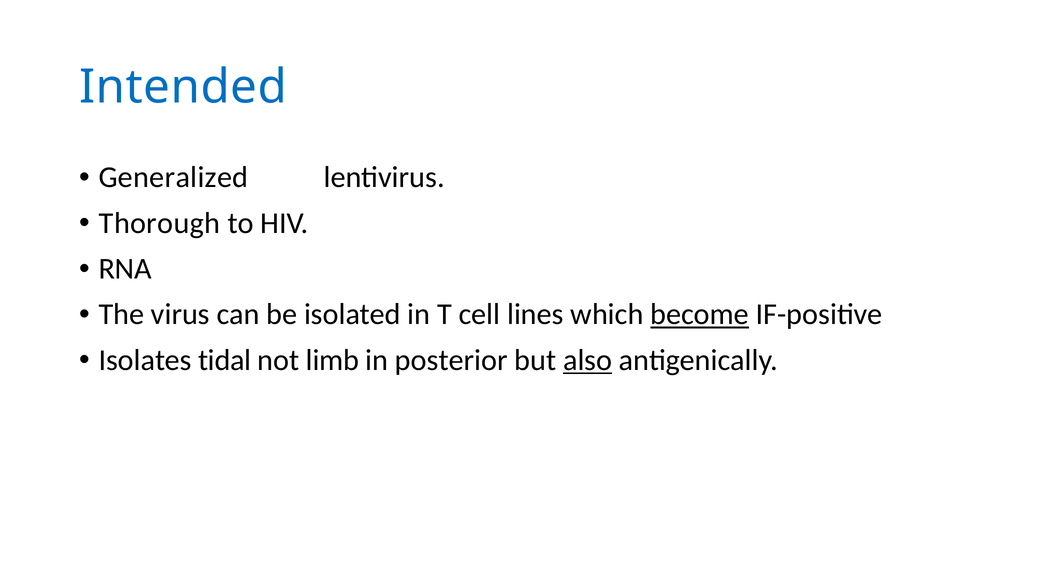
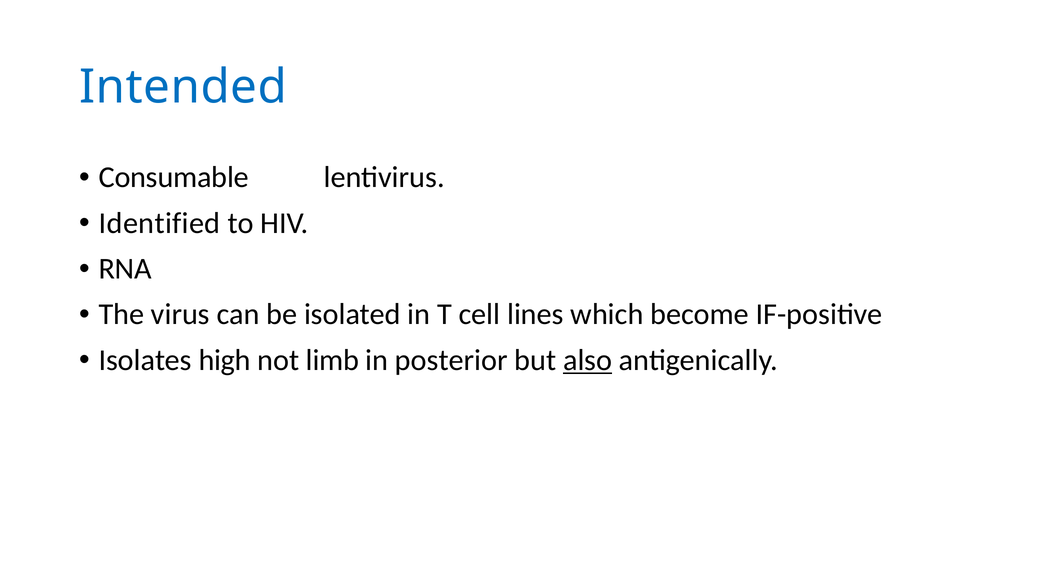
Generalized: Generalized -> Consumable (174, 177)
Thorough: Thorough -> Identified (160, 223)
become underline: present -> none (700, 314)
tidal: tidal -> high (225, 360)
